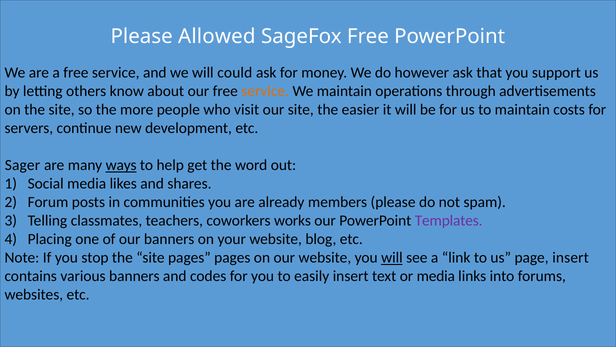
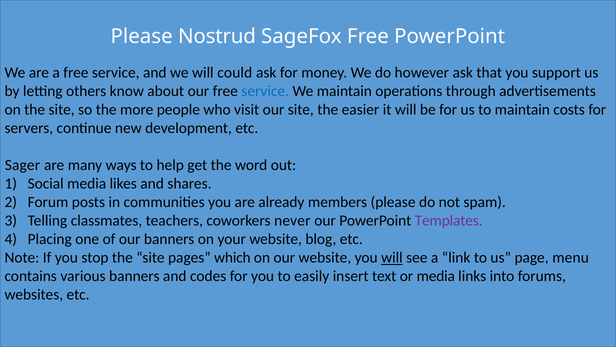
Allowed: Allowed -> Nostrud (217, 36)
service colour: orange -> blue (265, 91)
ways underline: present -> none (121, 165)
works: works -> never (292, 221)
pages pages: pages -> which (232, 257)
page insert: insert -> menu (571, 257)
